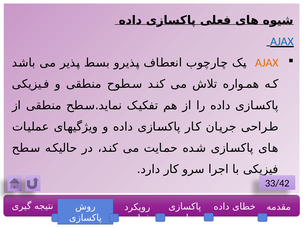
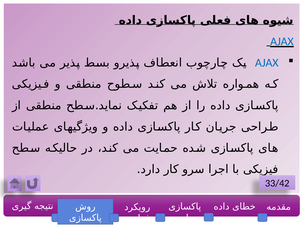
AJAX colour: orange -> blue (267, 63)
